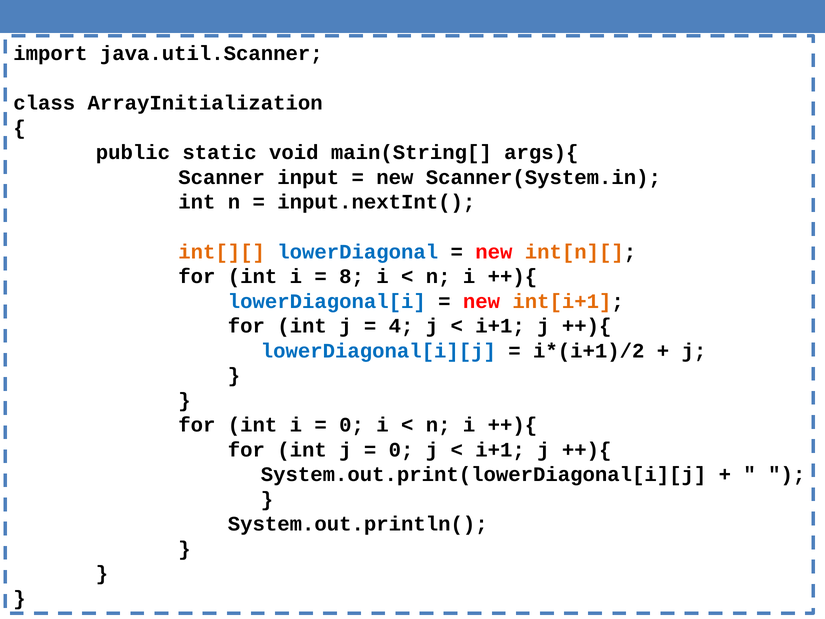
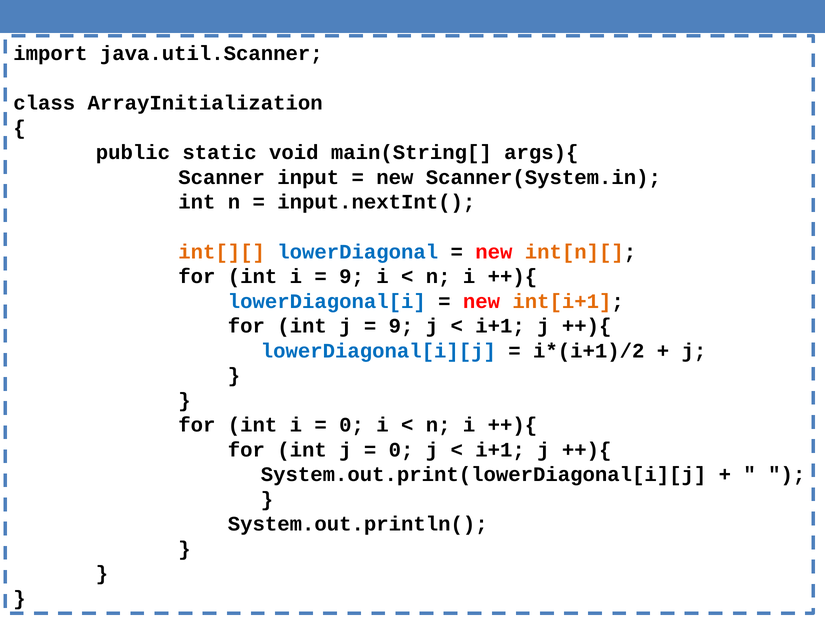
8: 8 -> 9 (352, 276)
4: 4 -> 9 (401, 326)
